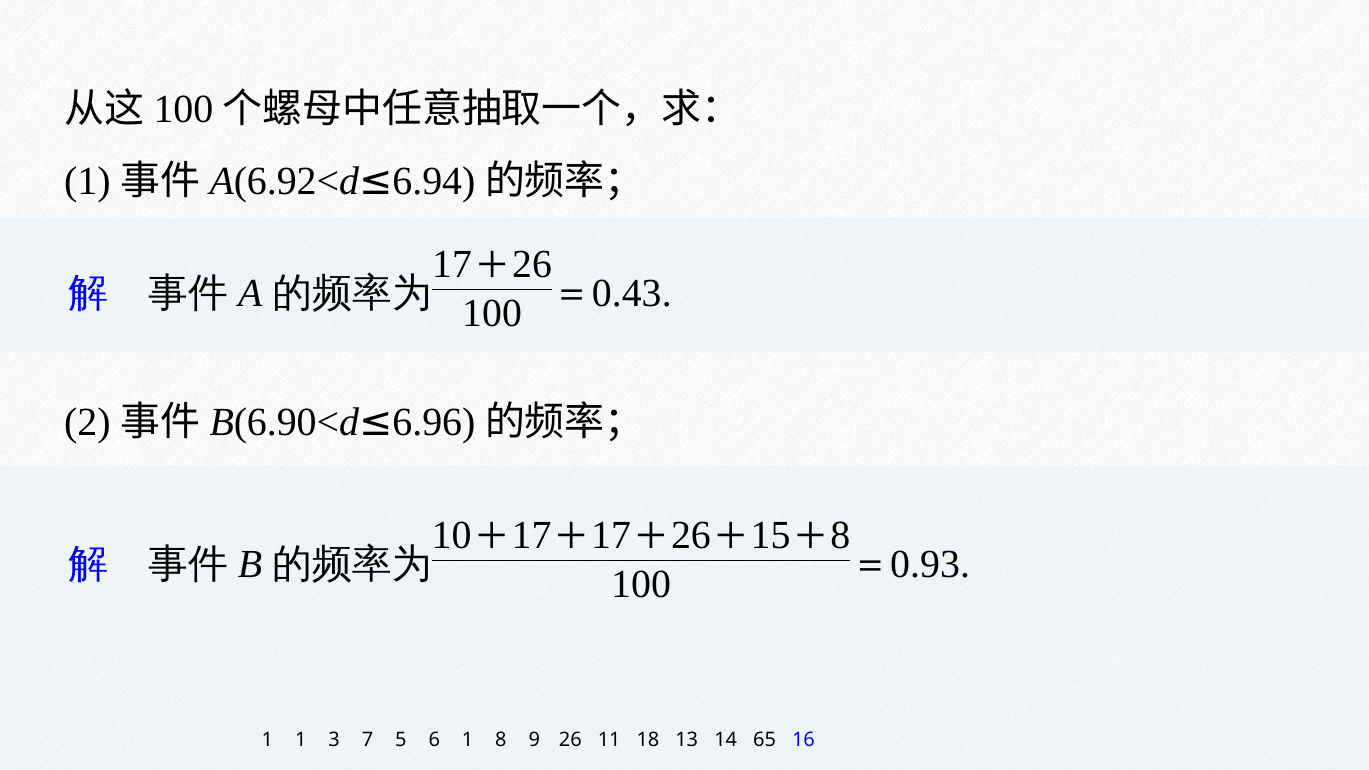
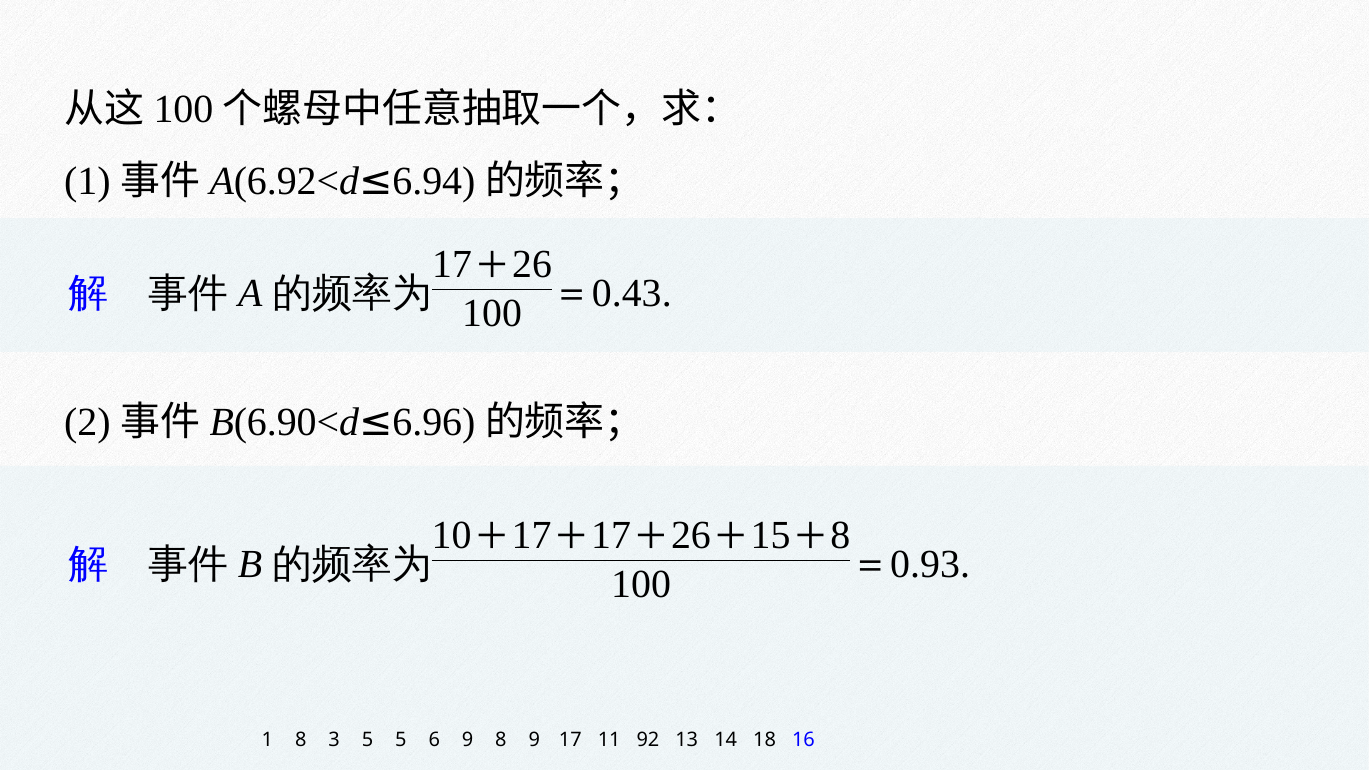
1 1: 1 -> 8 (301, 740)
3 7: 7 -> 5 (368, 740)
6 1: 1 -> 9 (468, 740)
9 26: 26 -> 17 (570, 740)
18: 18 -> 92 (648, 740)
65: 65 -> 18 (765, 740)
